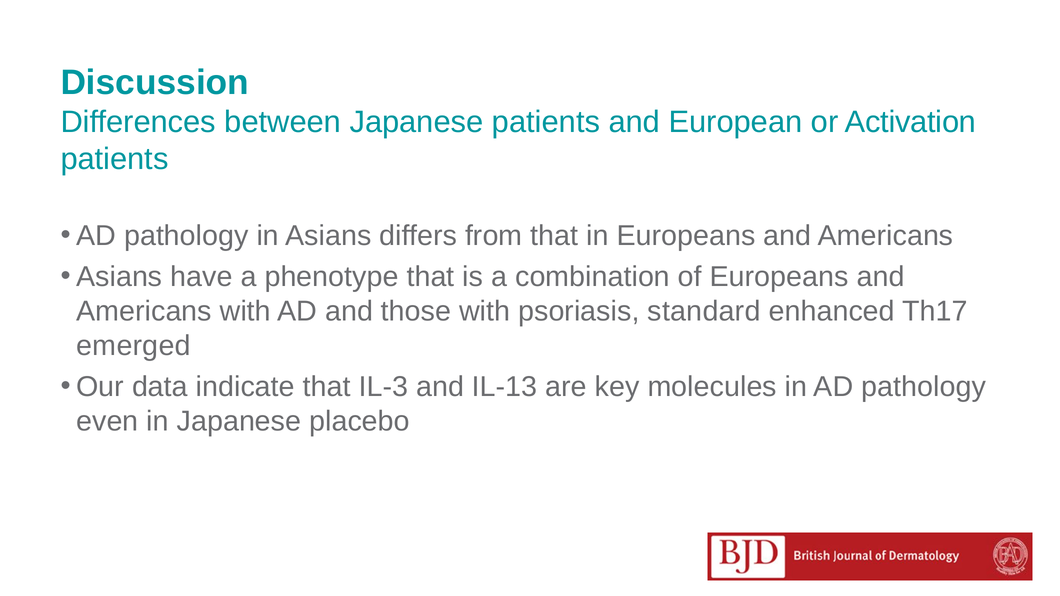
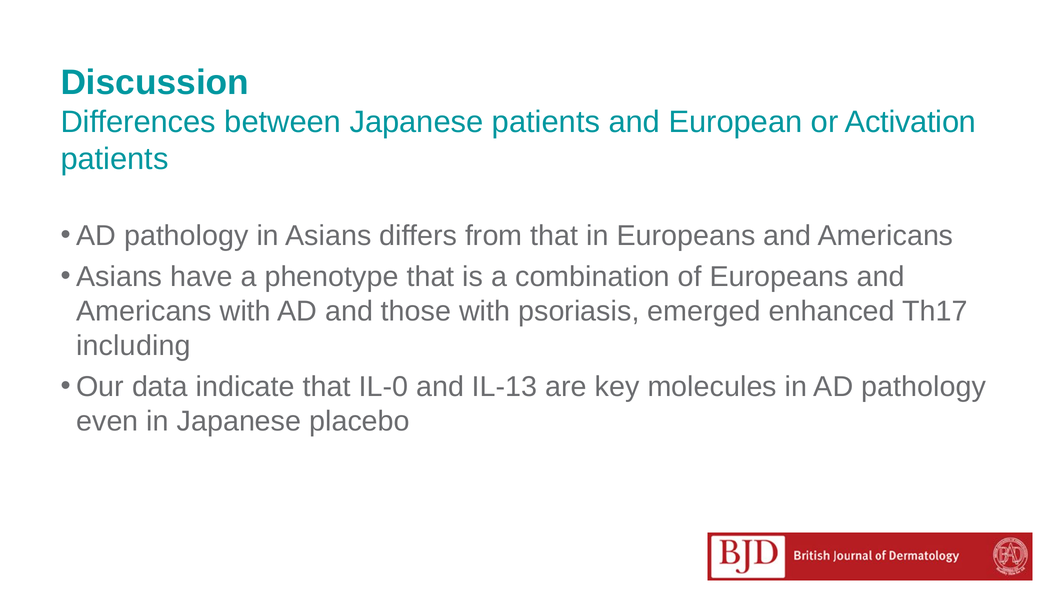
standard: standard -> emerged (704, 311)
emerged: emerged -> including (134, 346)
IL-3: IL-3 -> IL-0 (383, 387)
